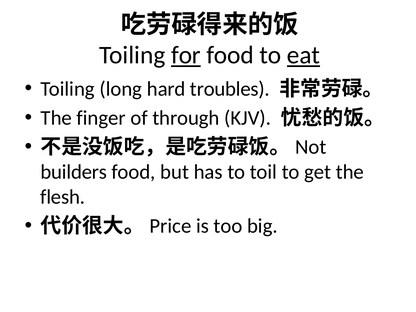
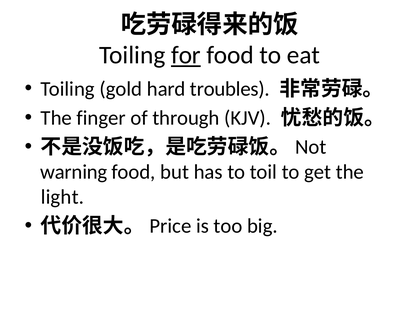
eat underline: present -> none (304, 55)
long: long -> gold (121, 89)
builders: builders -> warning (74, 172)
flesh: flesh -> light (62, 197)
